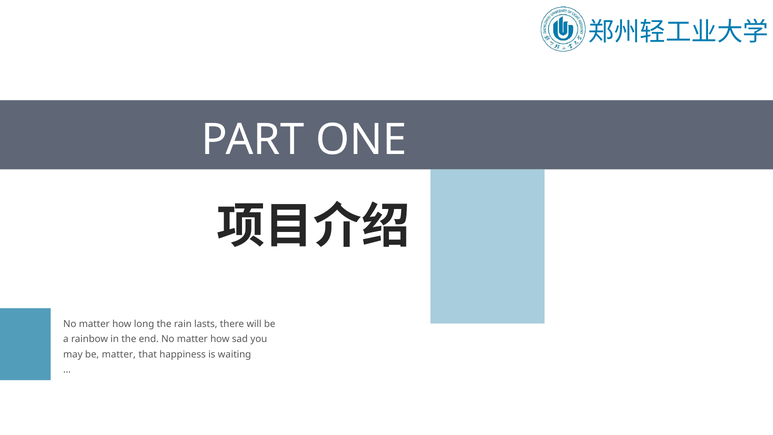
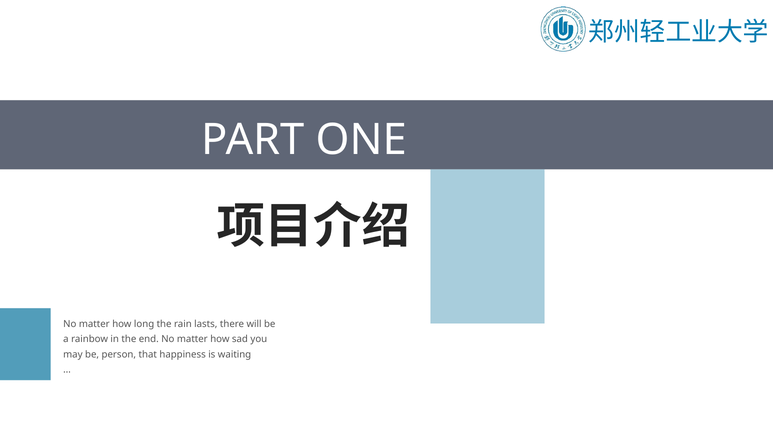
be matter: matter -> person (119, 354)
